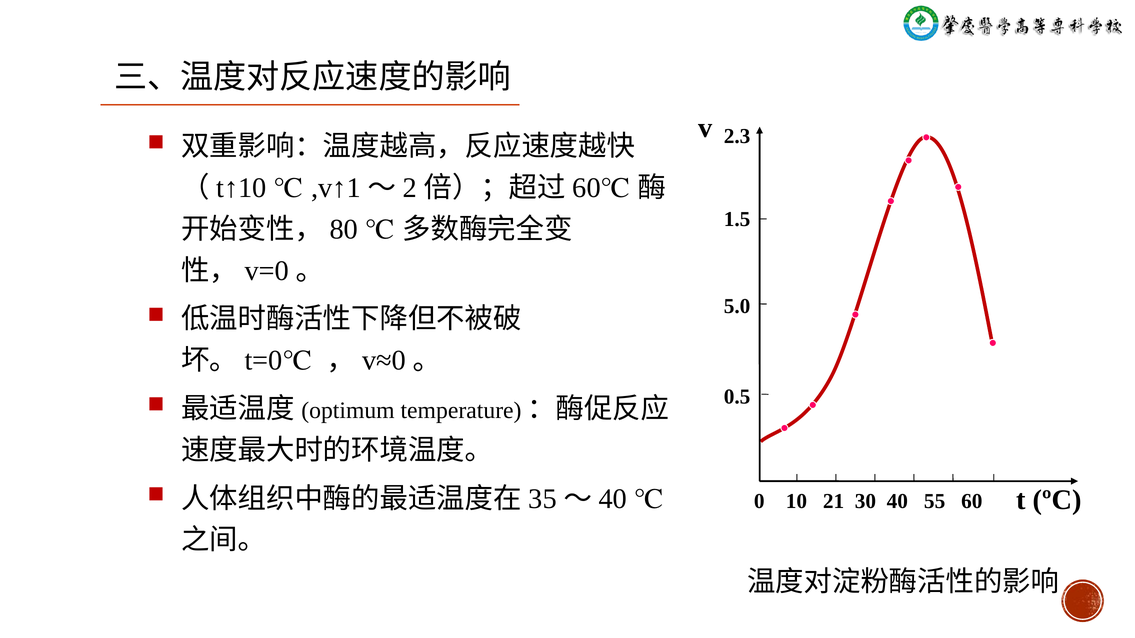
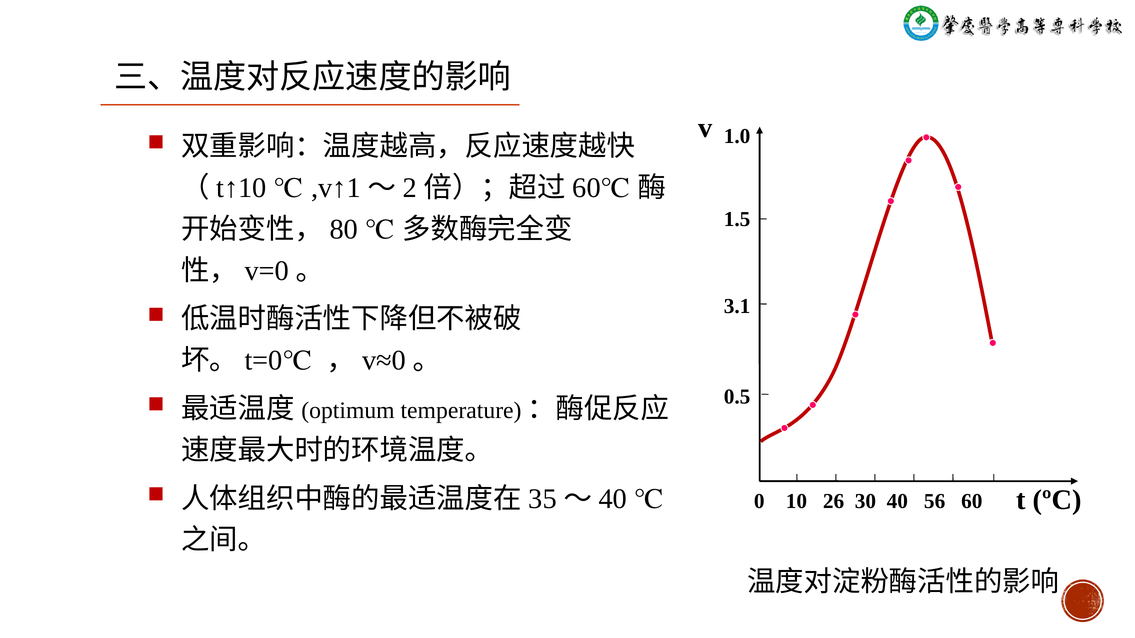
2.3: 2.3 -> 1.0 (737, 136)
5.0: 5.0 -> 3.1 (737, 307)
21: 21 -> 26 (834, 502)
55: 55 -> 56 (935, 502)
